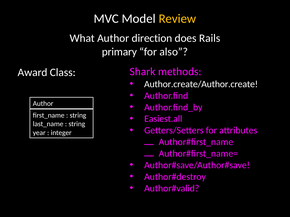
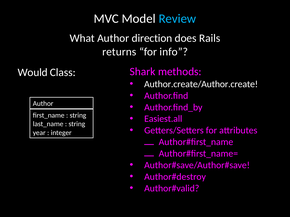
Review colour: yellow -> light blue (177, 19)
primary: primary -> returns (119, 52)
also: also -> info (174, 52)
Award: Award -> Would (33, 72)
